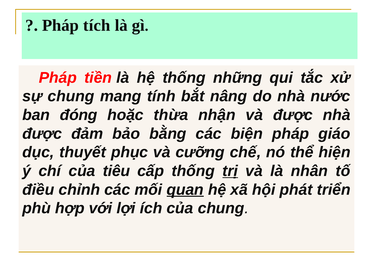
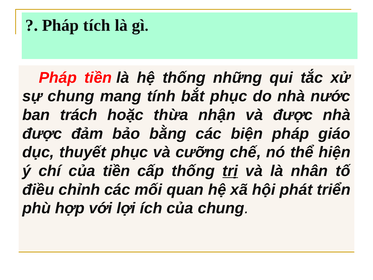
bắt nâng: nâng -> phục (229, 96)
đóng: đóng -> trách (79, 115)
của tiêu: tiêu -> tiền (116, 171)
quan underline: present -> none (185, 189)
